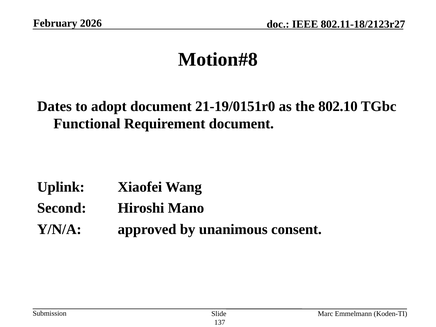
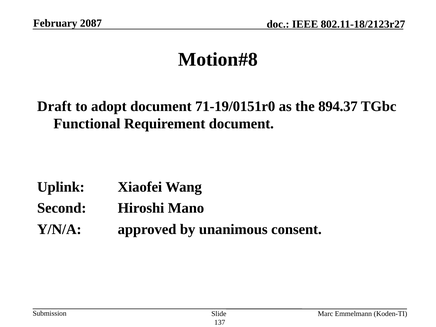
2026: 2026 -> 2087 (91, 23)
Dates: Dates -> Draft (54, 106)
21-19/0151r0: 21-19/0151r0 -> 71-19/0151r0 (235, 106)
802.10: 802.10 -> 894.37 (338, 106)
